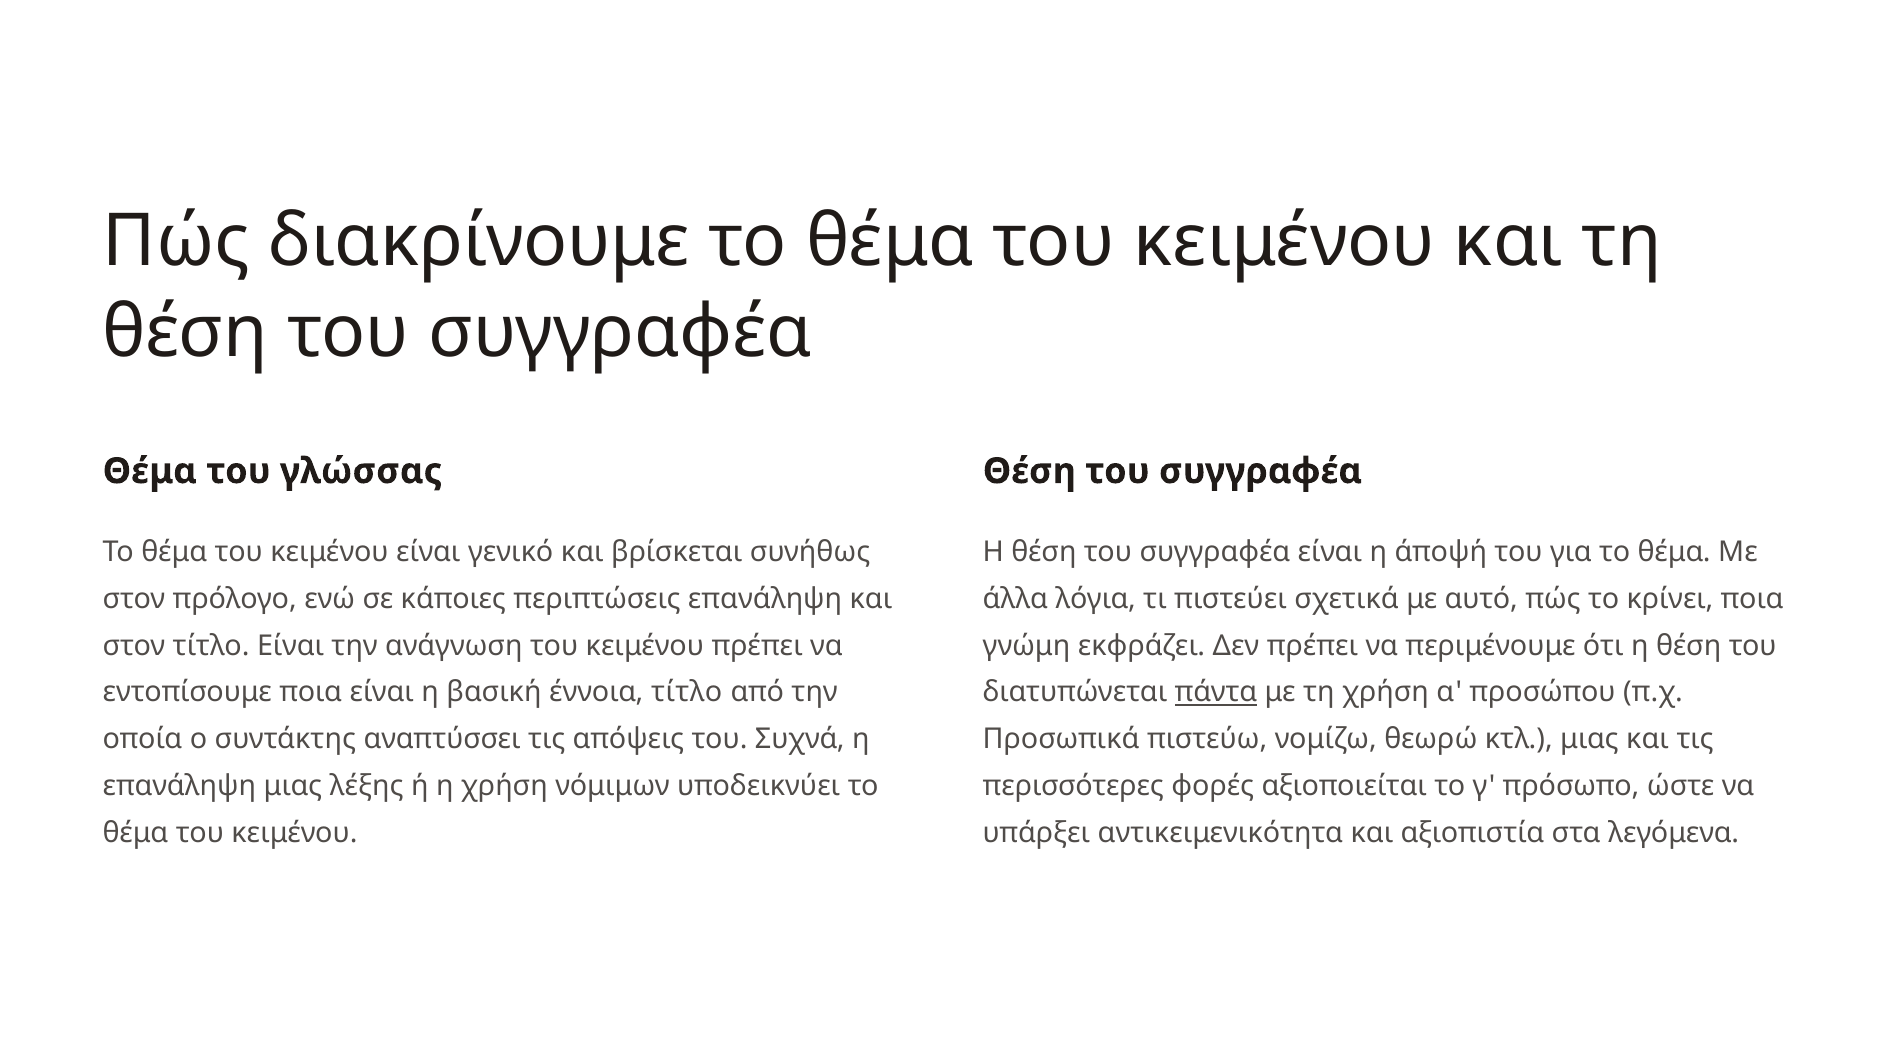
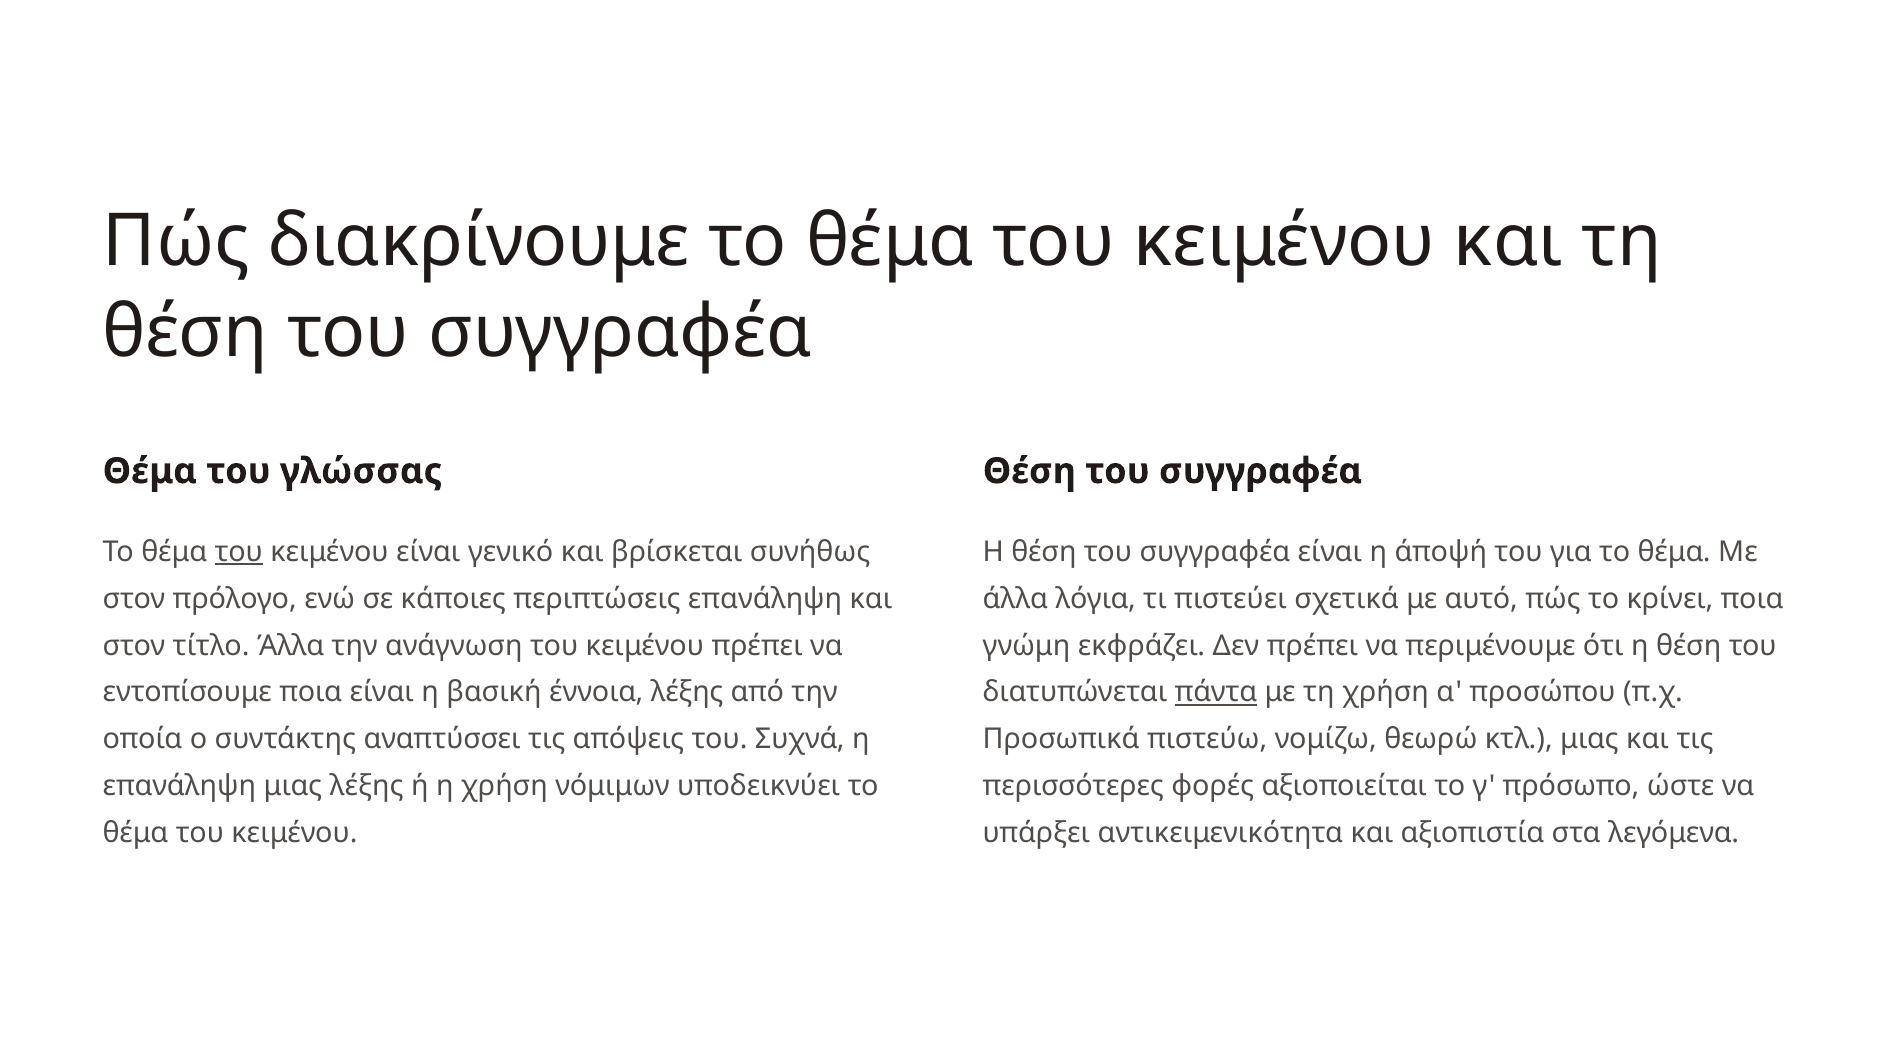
του underline: none -> present (239, 552)
τίτλο Είναι: Είναι -> Άλλα (291, 646)
έννοια τίτλο: τίτλο -> λέξης (687, 692)
